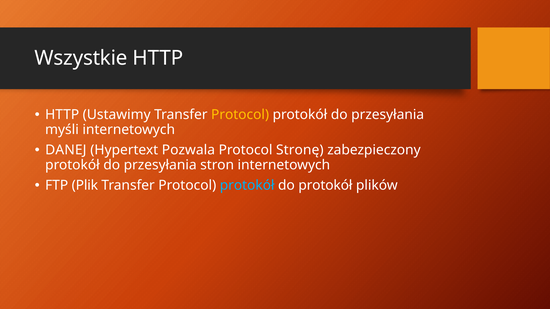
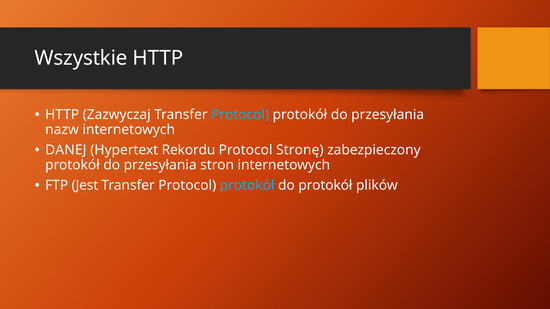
Ustawimy: Ustawimy -> Zazwyczaj (117, 115)
Protocol colour: yellow -> light blue (240, 115)
myśli: myśli -> nazw (62, 130)
Pozwala: Pozwala -> Rekordu (189, 150)
Plik: Plik -> Jest (85, 186)
